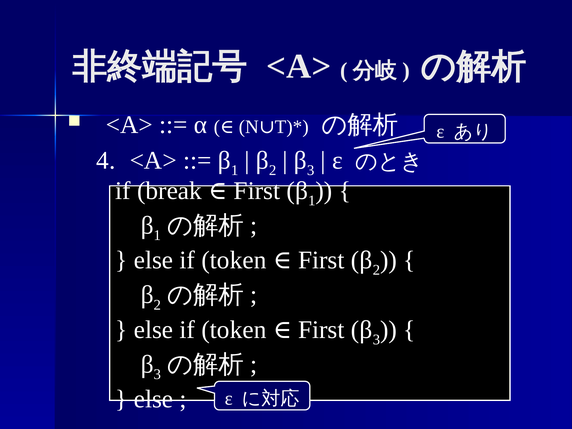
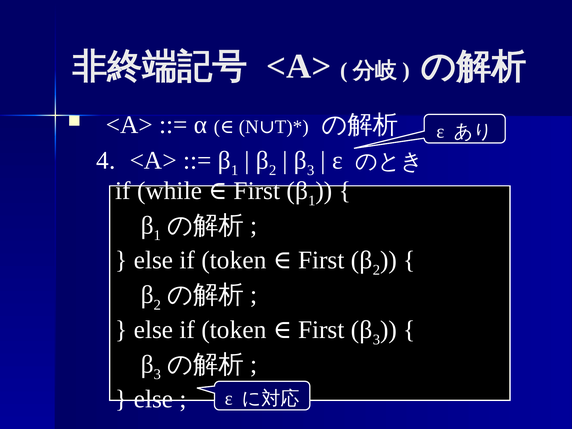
break: break -> while (170, 191)
